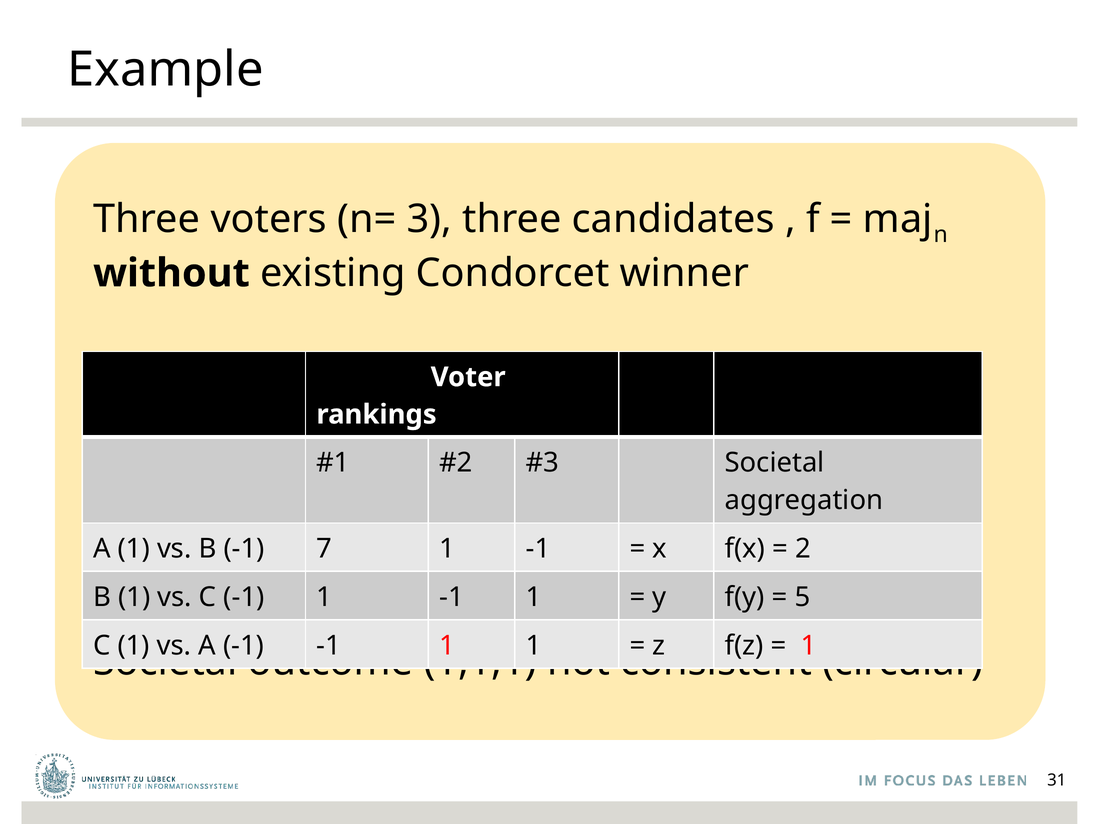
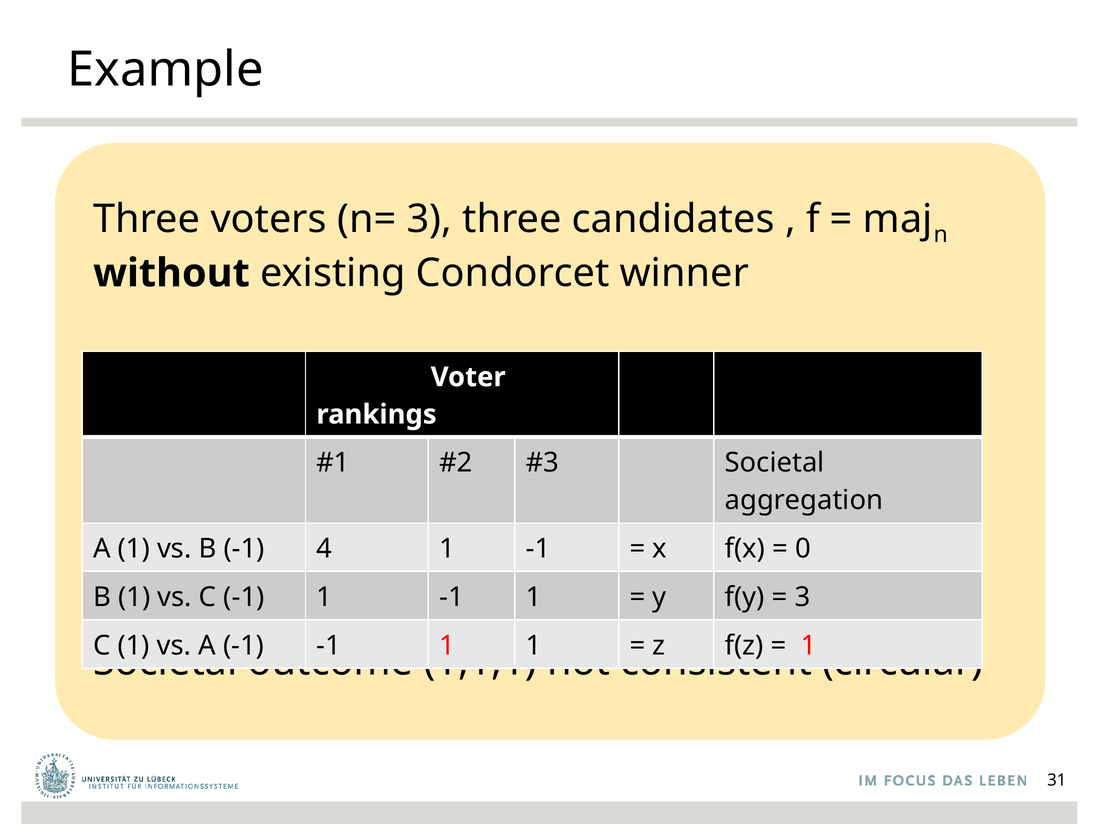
7: 7 -> 4 (324, 549)
2: 2 -> 0 (803, 549)
5: 5 -> 3 (802, 597)
